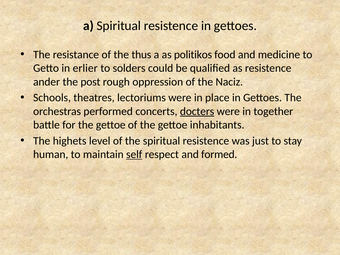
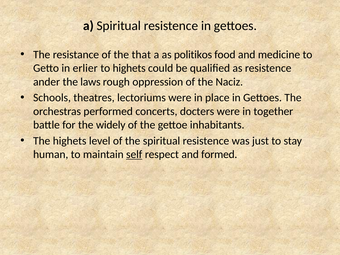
thus: thus -> that (141, 55)
to solders: solders -> highets (129, 68)
post: post -> laws (90, 82)
docters underline: present -> none (197, 111)
for the gettoe: gettoe -> widely (111, 125)
